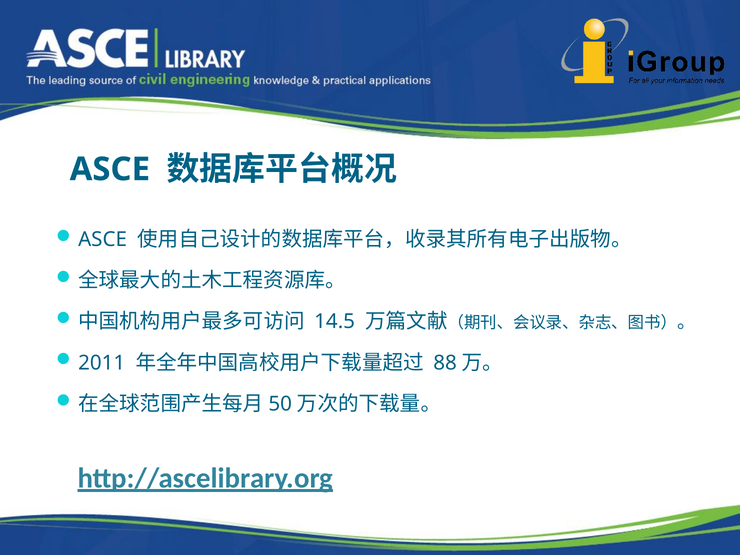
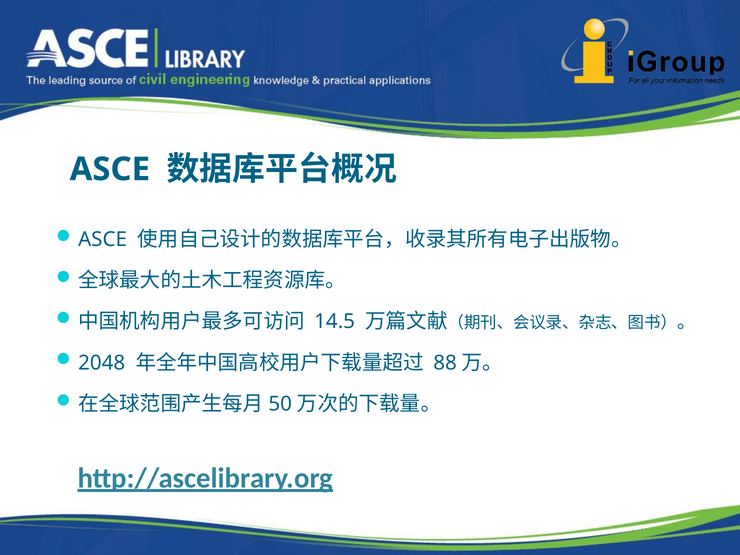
2011: 2011 -> 2048 (102, 363)
